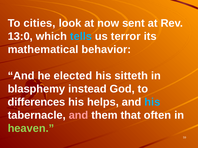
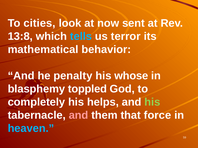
13:0: 13:0 -> 13:8 (20, 36)
elected: elected -> penalty (73, 76)
sitteth: sitteth -> whose (131, 76)
instead: instead -> toppled (87, 89)
differences: differences -> completely (36, 102)
his colour: light blue -> light green (152, 102)
often: often -> force (157, 116)
heaven colour: light green -> light blue (31, 129)
